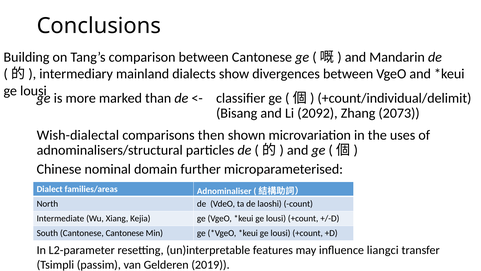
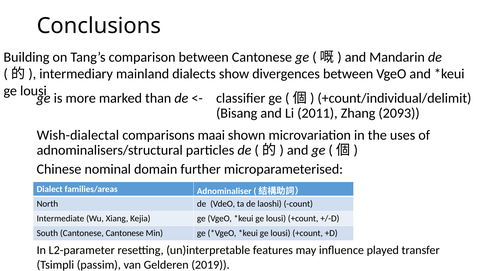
2092: 2092 -> 2011 (317, 113)
2073: 2073 -> 2093 (399, 113)
then: then -> maai (211, 135)
liangci: liangci -> played (383, 250)
